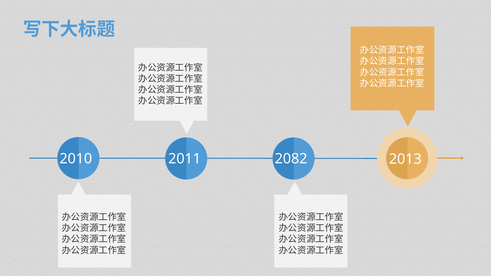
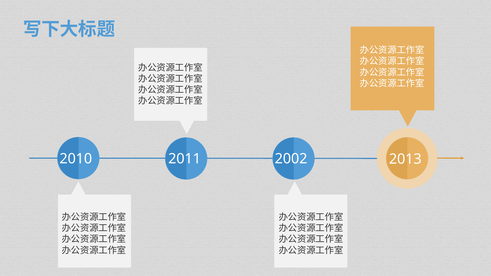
2082: 2082 -> 2002 (291, 159)
